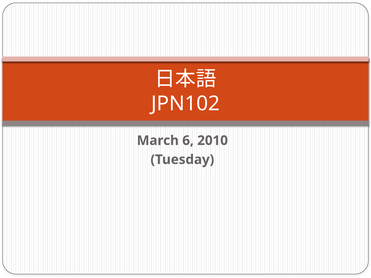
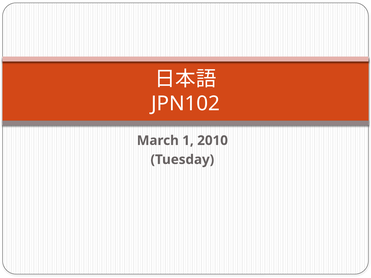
6: 6 -> 1 (188, 141)
